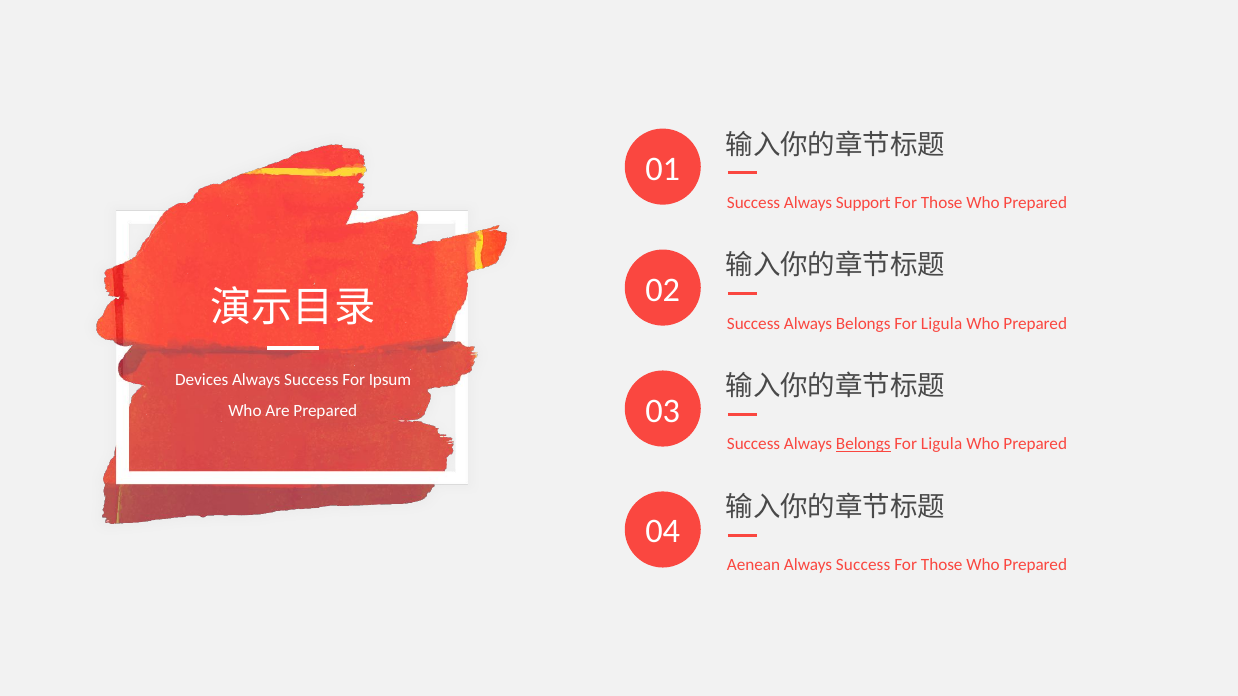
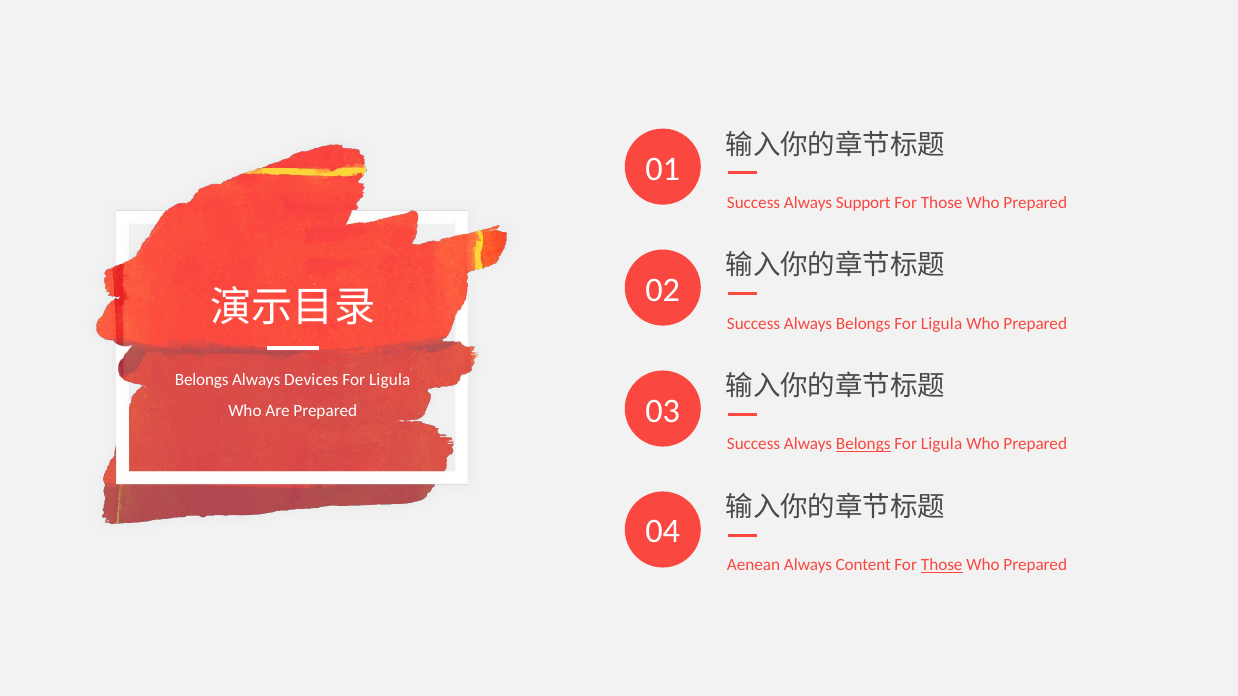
Devices: Devices -> Belongs (202, 380)
Success: Success -> Devices (311, 380)
Ipsum: Ipsum -> Ligula (390, 380)
Success: Success -> Content (863, 566)
Those underline: none -> present (942, 566)
